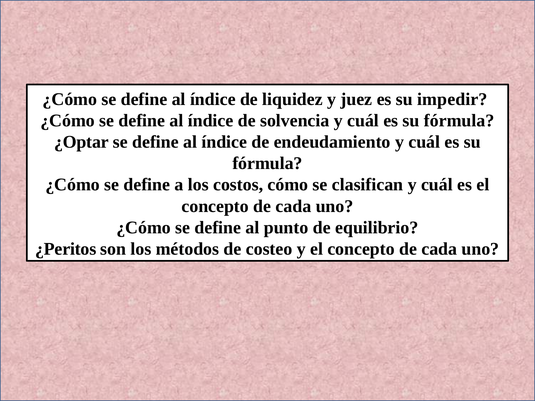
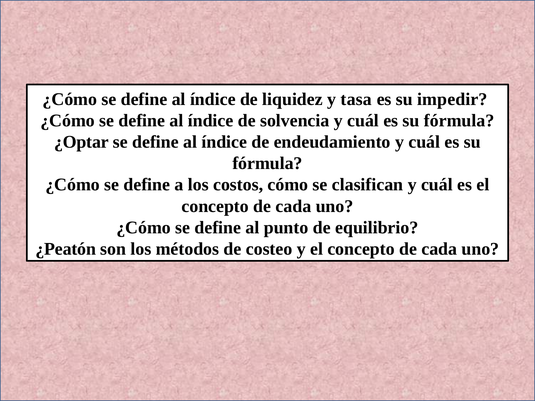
juez: juez -> tasa (356, 99)
¿Peritos: ¿Peritos -> ¿Peatón (66, 249)
